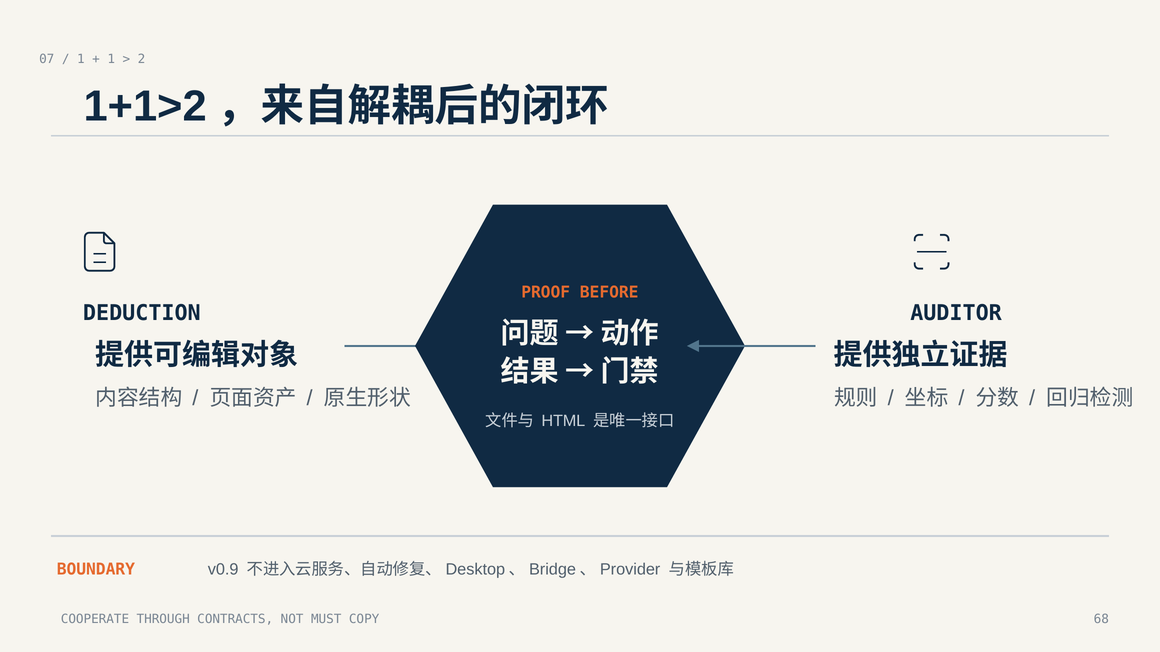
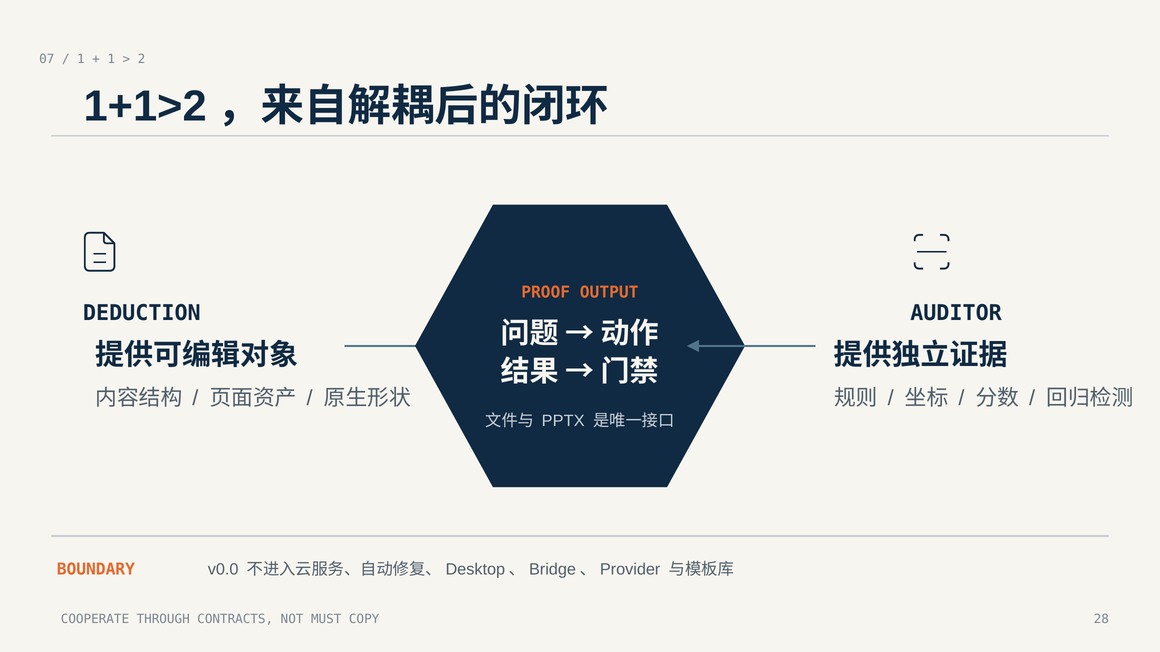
BEFORE: BEFORE -> OUTPUT (609, 293)
HTML: HTML -> PPTX (563, 421)
v0.9: v0.9 -> v0.0 (223, 570)
68: 68 -> 28 (1101, 619)
